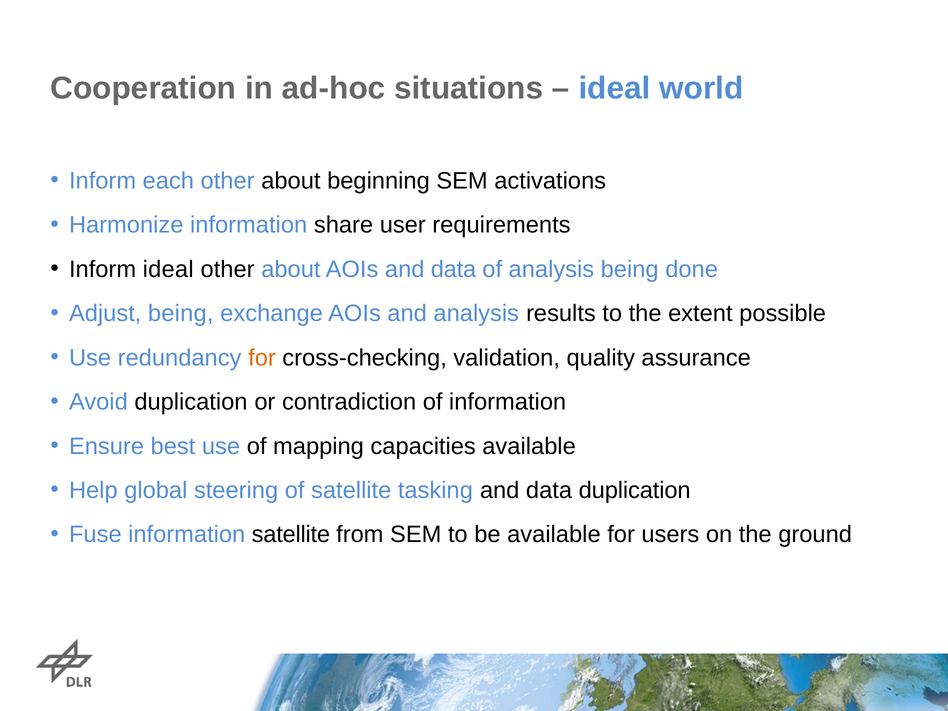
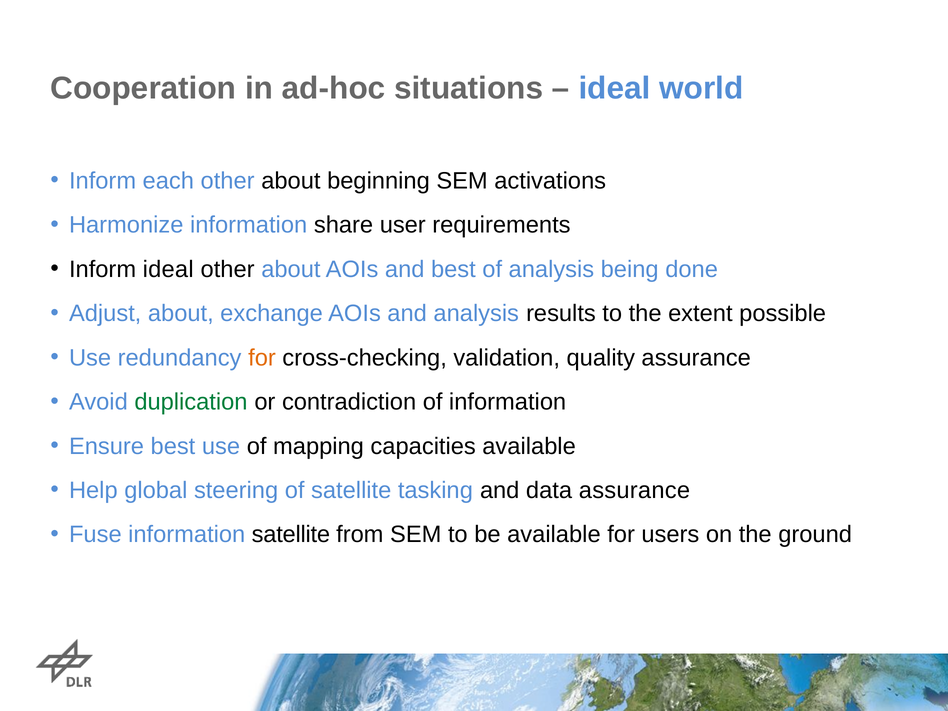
AOIs and data: data -> best (453, 269)
Adjust being: being -> about (181, 314)
duplication colour: black -> green (191, 402)
data duplication: duplication -> assurance (634, 490)
